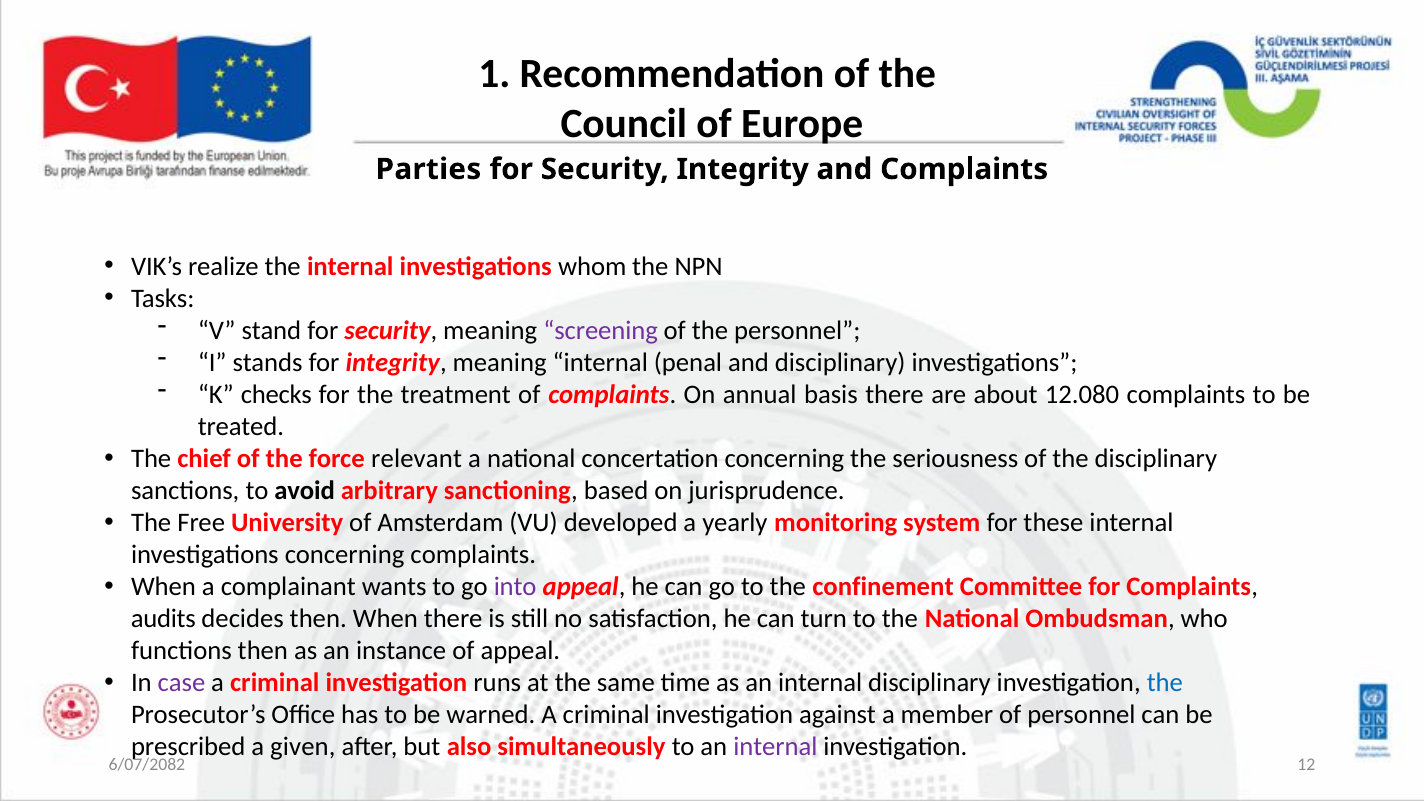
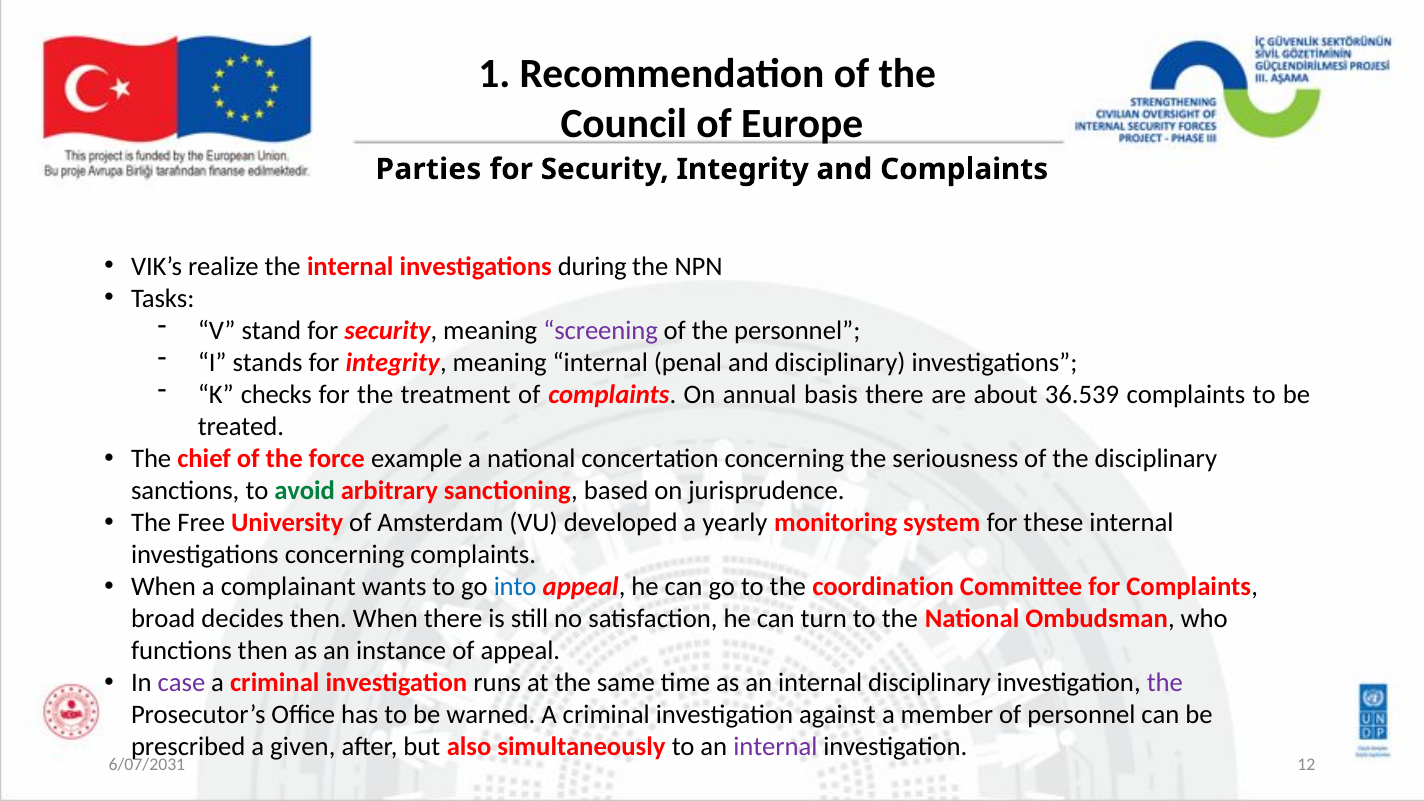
whom: whom -> during (592, 266)
12.080: 12.080 -> 36.539 (1082, 395)
relevant: relevant -> example (417, 459)
avoid colour: black -> green (305, 491)
into colour: purple -> blue (515, 587)
confinement: confinement -> coordination (883, 587)
audits: audits -> broad (163, 619)
the colour: blue -> purple (1165, 683)
6/07/2082: 6/07/2082 -> 6/07/2031 (147, 765)
